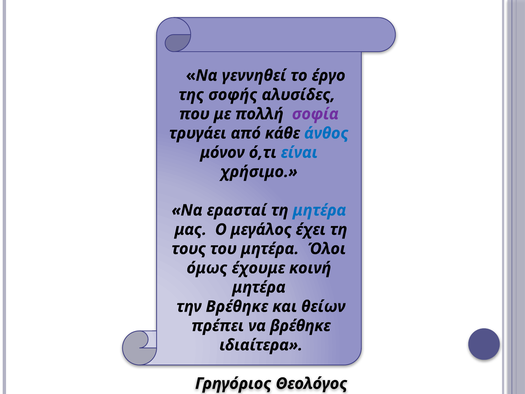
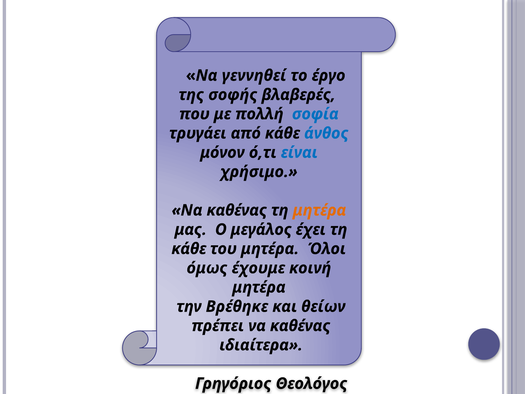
αλυσίδες: αλυσίδες -> βλαβερές (299, 95)
σοφία colour: purple -> blue (315, 114)
ερασταί: ερασταί -> καθένας (237, 210)
μητέρα colour: blue -> orange (319, 210)
τους: τους -> κάθε (189, 249)
πρέπει να βρέθηκε: βρέθηκε -> καθένας (300, 326)
